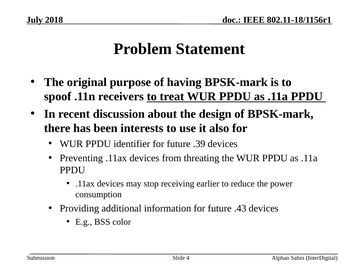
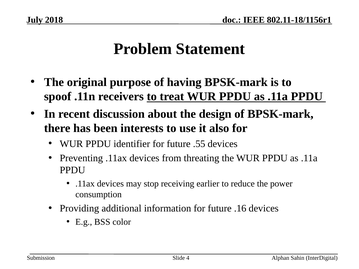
.39: .39 -> .55 (199, 144)
.43: .43 -> .16 (240, 209)
